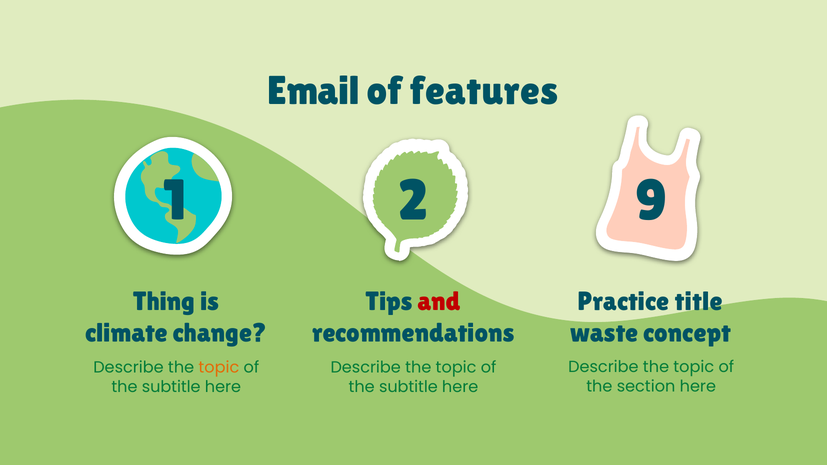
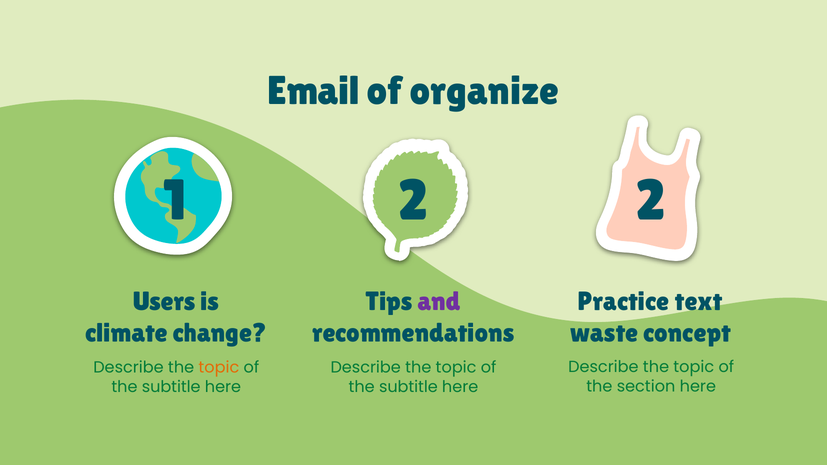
features: features -> organize (484, 91)
2 9: 9 -> 2 (650, 201)
Thing: Thing -> Users (164, 301)
and colour: red -> purple (439, 301)
title: title -> text (699, 301)
